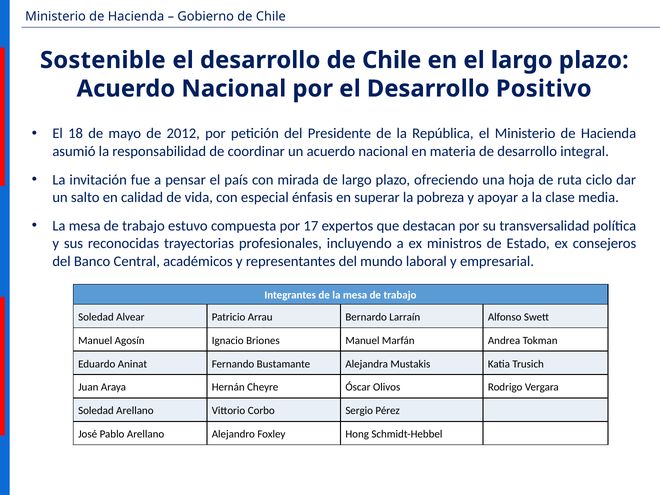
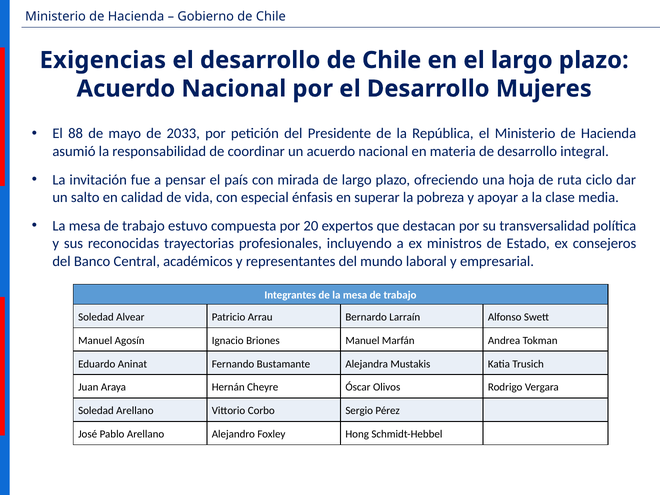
Sostenible: Sostenible -> Exigencias (103, 60)
Positivo: Positivo -> Mujeres (544, 89)
18: 18 -> 88 (76, 134)
2012: 2012 -> 2033 (183, 134)
17: 17 -> 20 (311, 226)
